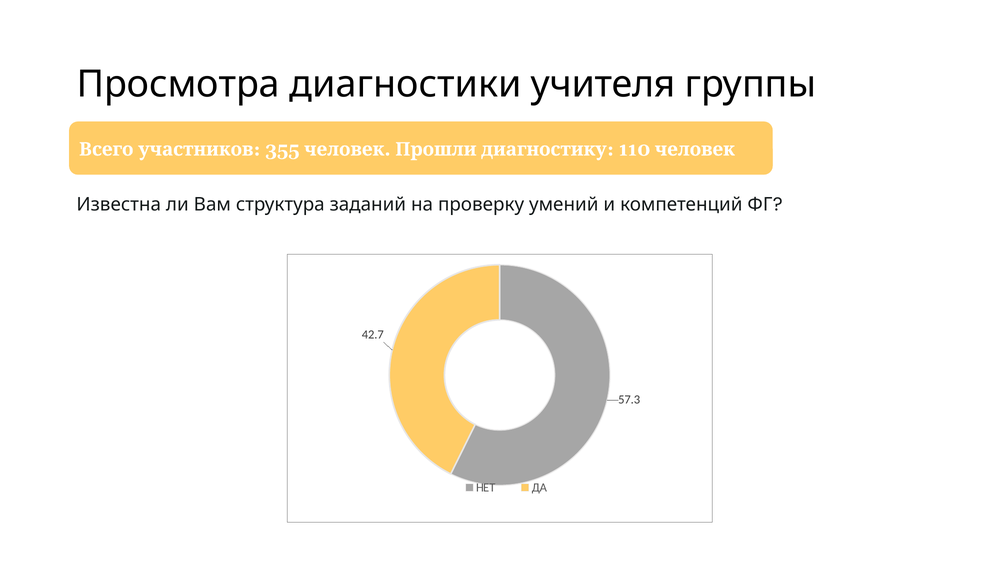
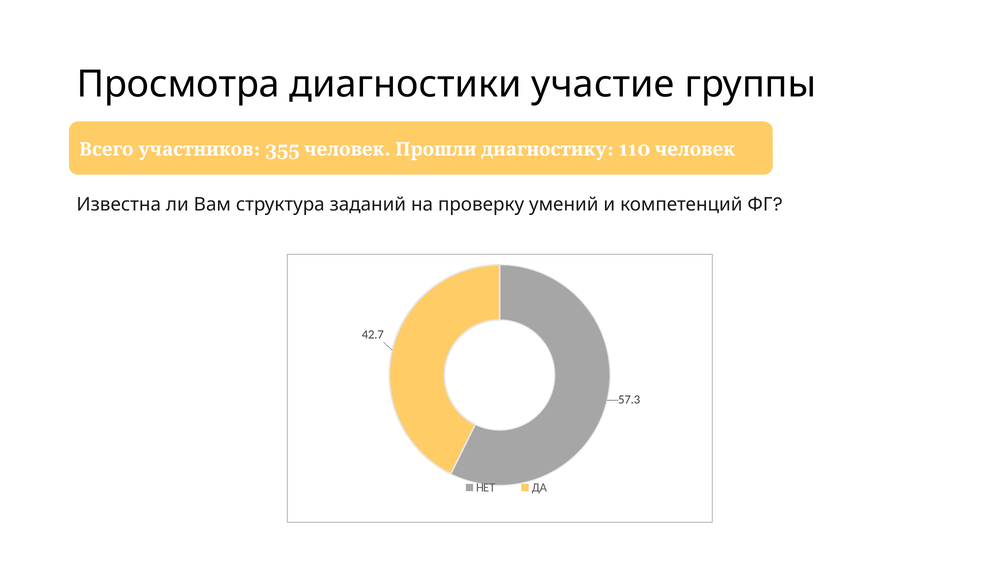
учителя: учителя -> участие (603, 84)
